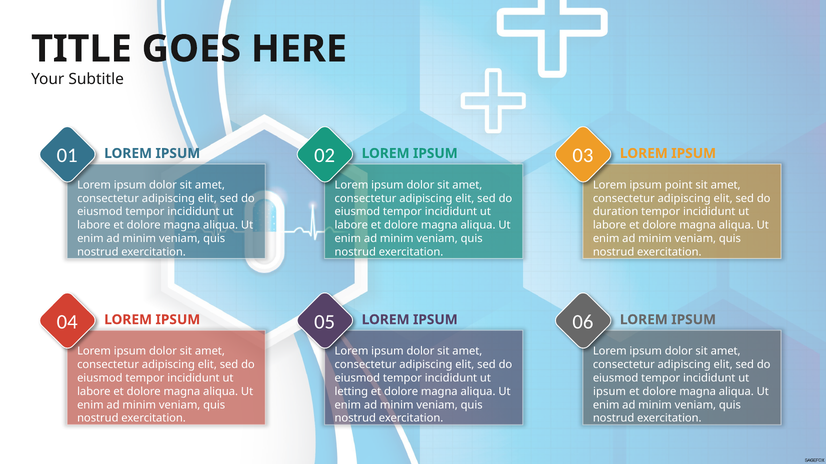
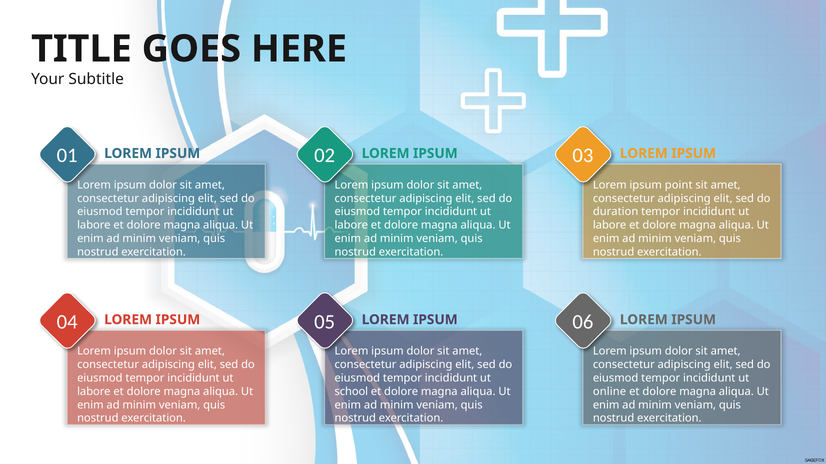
letting: letting -> school (351, 392)
ipsum: ipsum -> online (610, 392)
